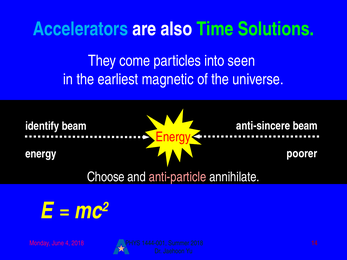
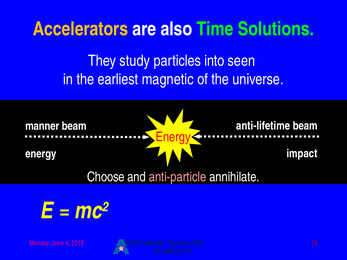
Accelerators colour: light blue -> yellow (80, 29)
come: come -> study (135, 61)
anti-sincere: anti-sincere -> anti-lifetime (263, 126)
identify: identify -> manner (42, 126)
poorer: poorer -> impact (302, 154)
